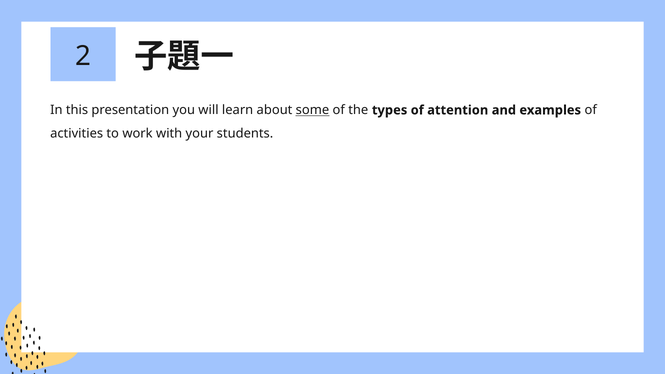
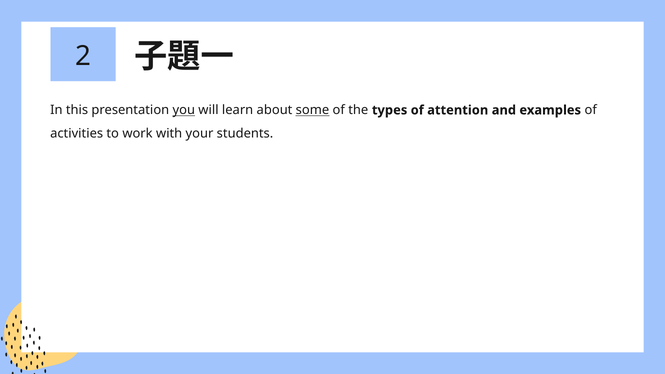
you underline: none -> present (184, 110)
